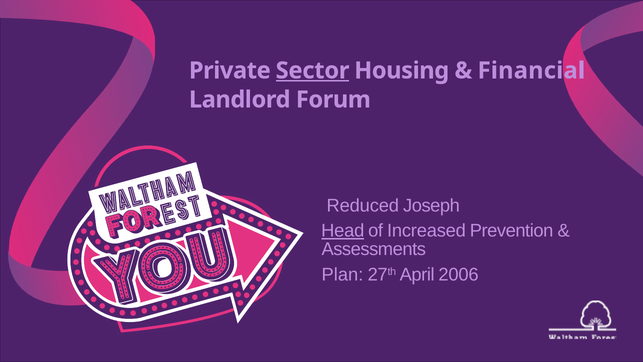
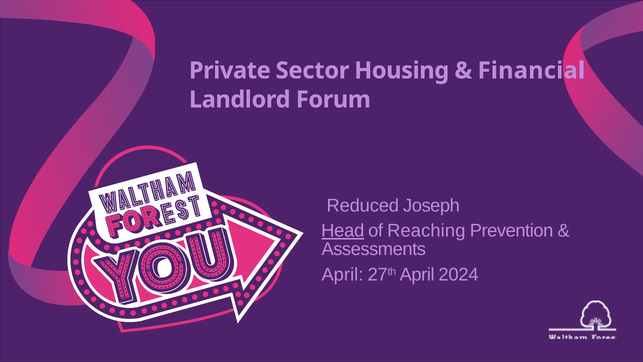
Sector underline: present -> none (313, 71)
Increased: Increased -> Reaching (426, 231)
Plan: Plan -> April (342, 274)
2006: 2006 -> 2024 (459, 274)
